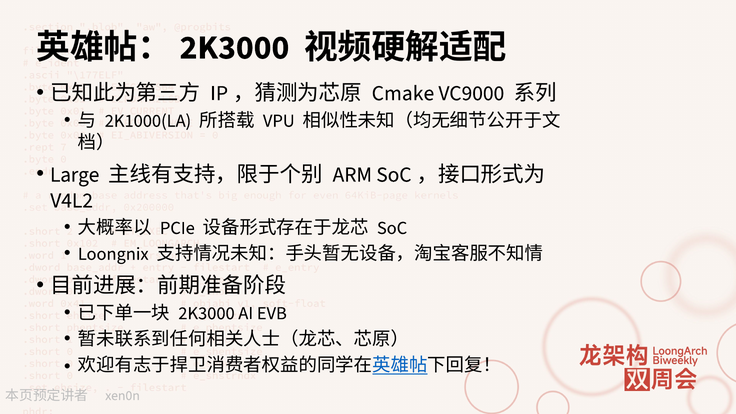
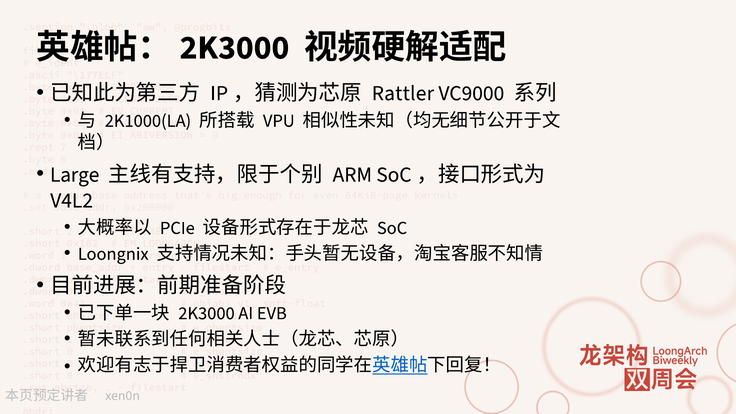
Cmake: Cmake -> Rattler (403, 93)
